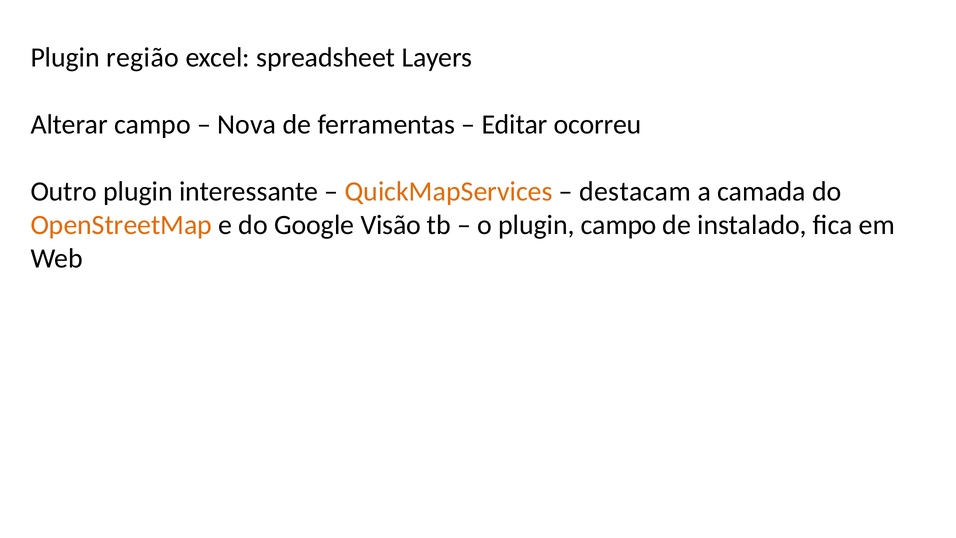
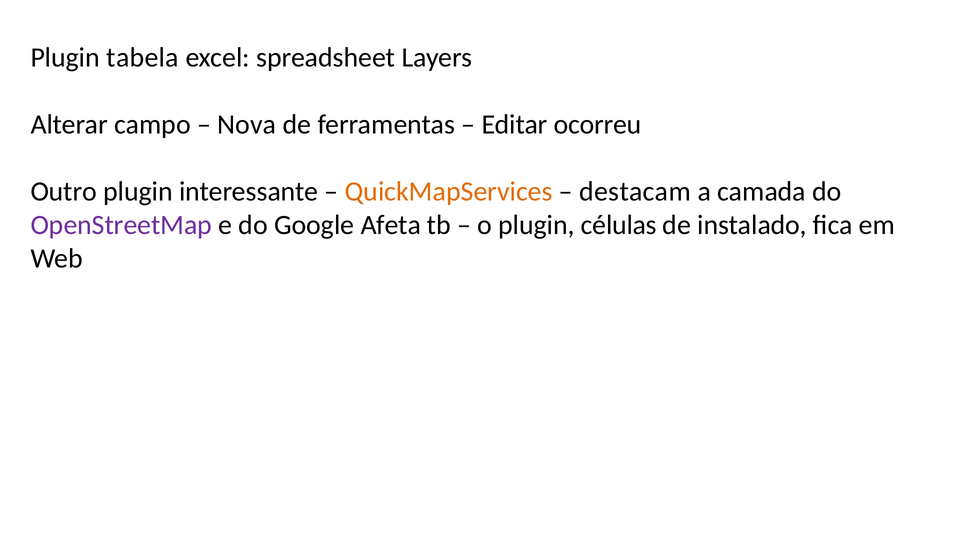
região: região -> tabela (143, 57)
OpenStreetMap colour: orange -> purple (121, 225)
Visão: Visão -> Afeta (391, 225)
plugin campo: campo -> células (619, 225)
